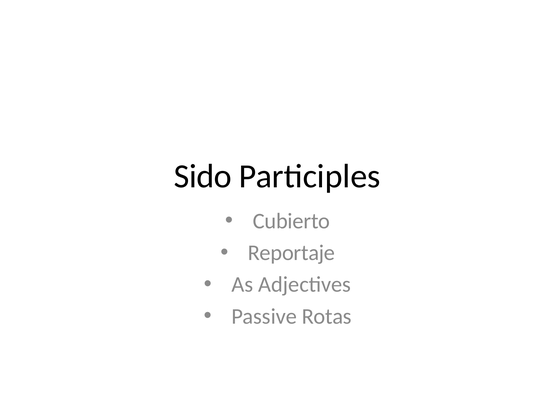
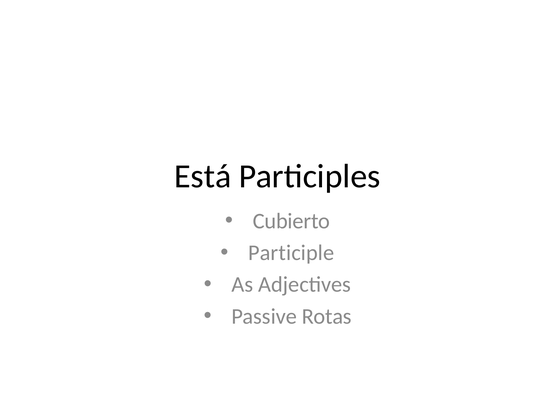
Sido: Sido -> Está (203, 176)
Reportaje: Reportaje -> Participle (291, 253)
